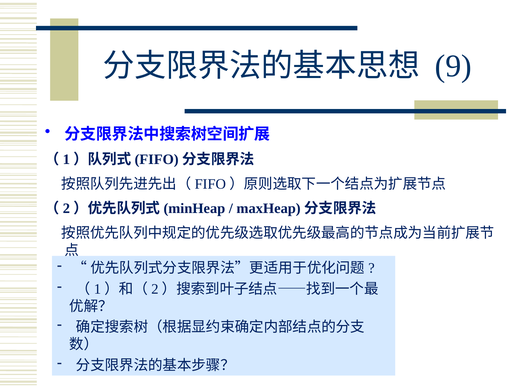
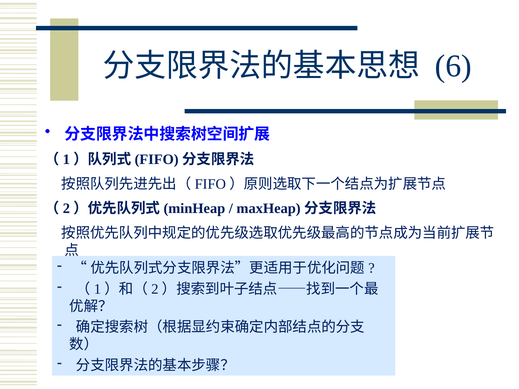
9: 9 -> 6 (453, 66)
